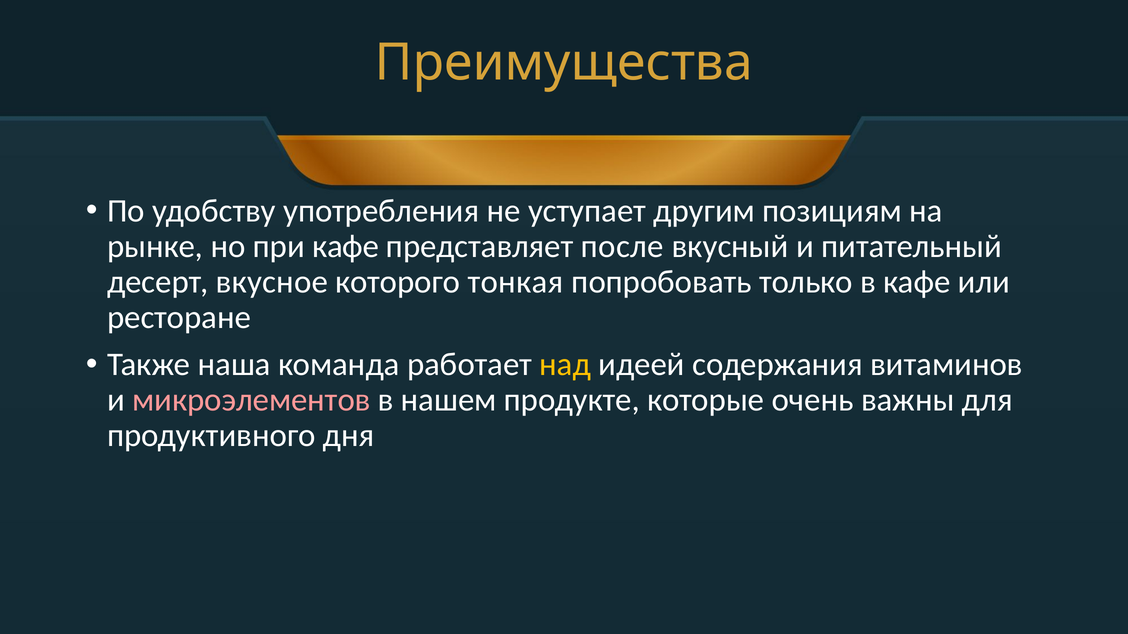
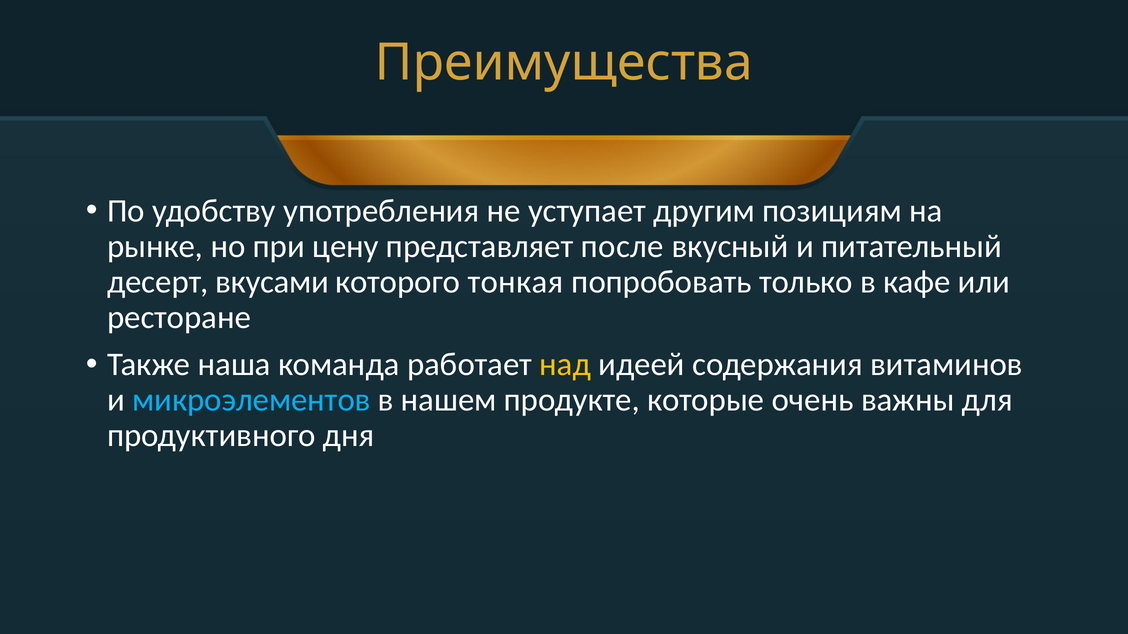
при кафе: кафе -> цену (345, 246)
вкусное: вкусное -> вкусами (272, 282)
микроэлементов colour: pink -> light blue (251, 400)
